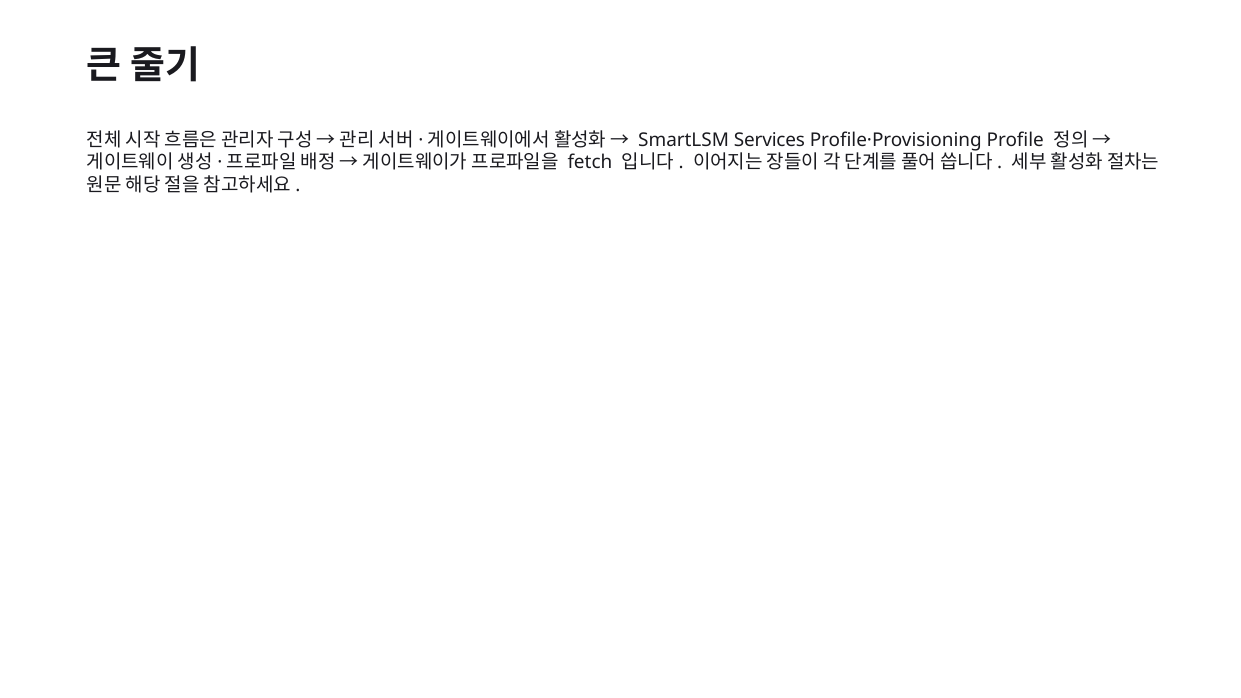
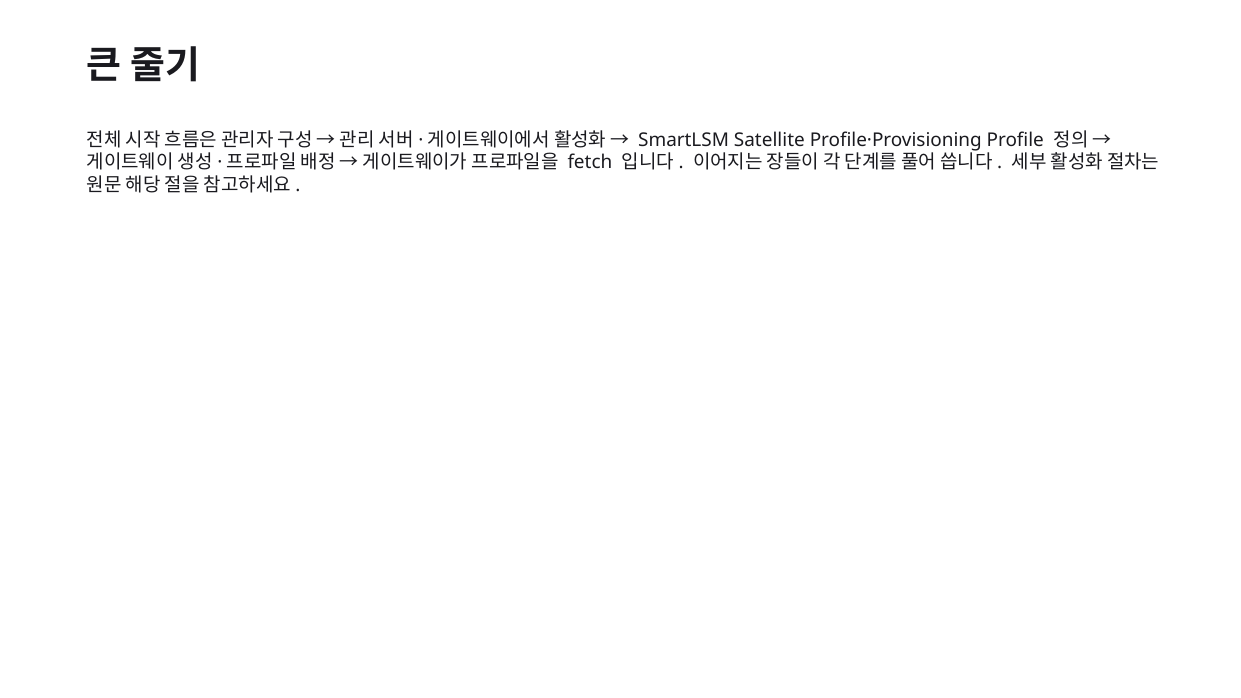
Services: Services -> Satellite (769, 140)
